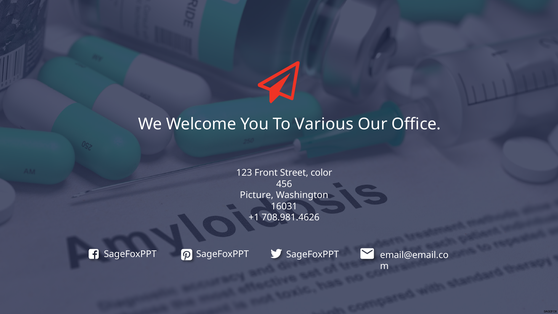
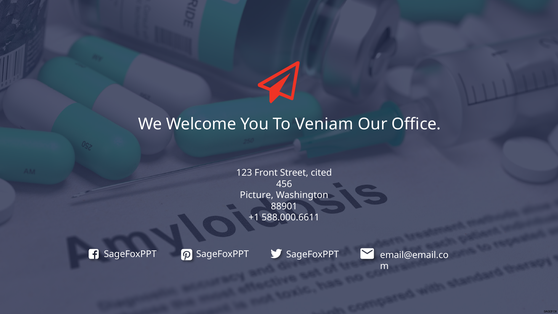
Various: Various -> Veniam (324, 124)
color: color -> cited (321, 173)
16031: 16031 -> 88901 (284, 206)
708.981.4626: 708.981.4626 -> 588.000.6611 (291, 217)
